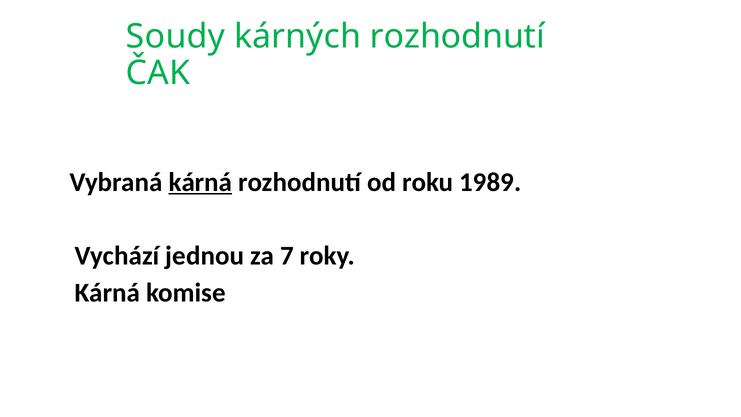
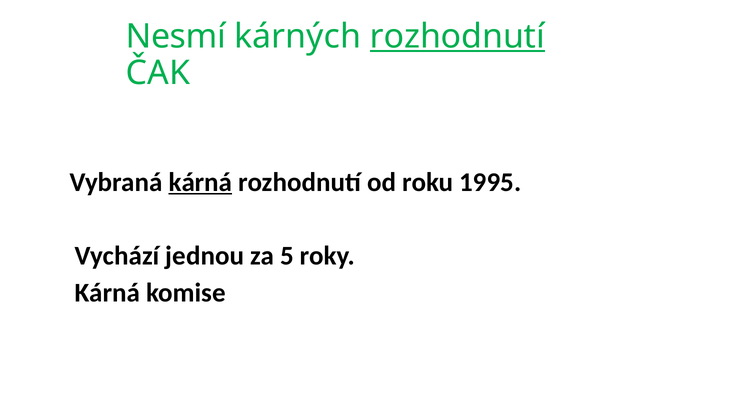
Soudy: Soudy -> Nesmí (176, 37)
rozhodnutí underline: none -> present (457, 37)
1989: 1989 -> 1995 (490, 182)
7: 7 -> 5 (287, 256)
